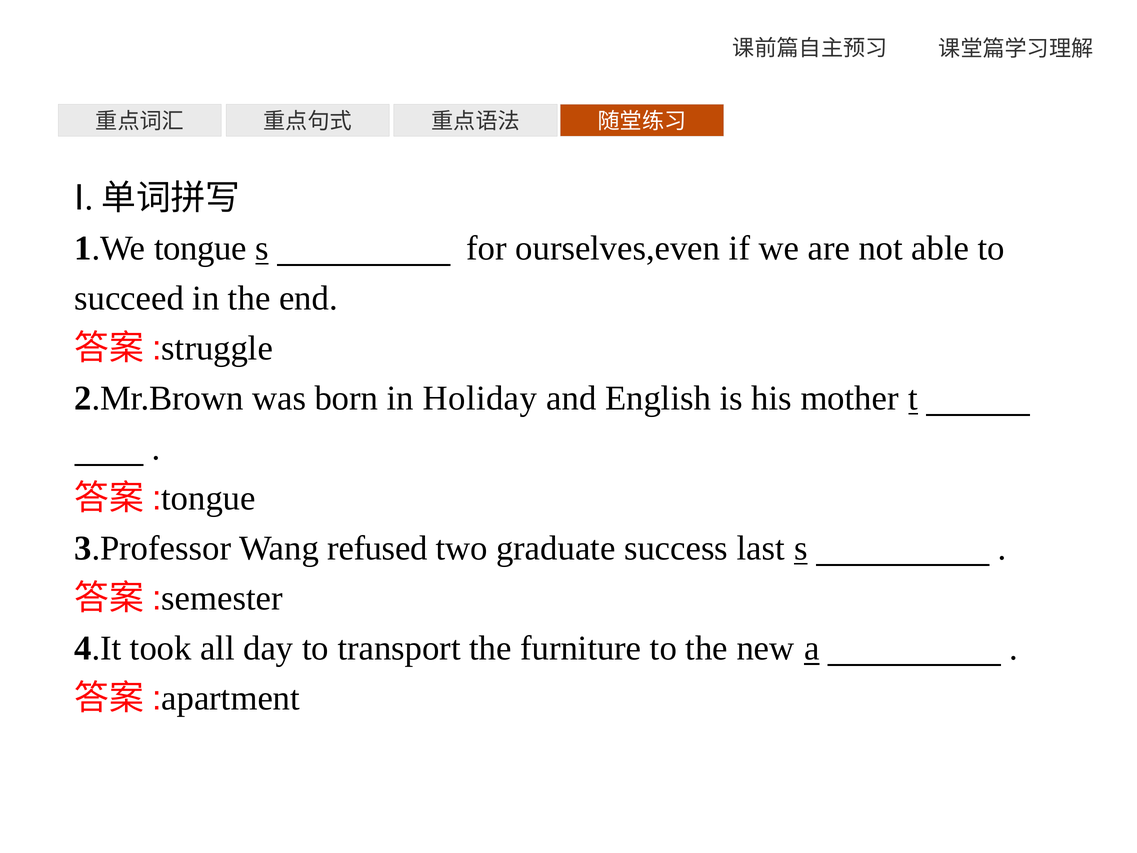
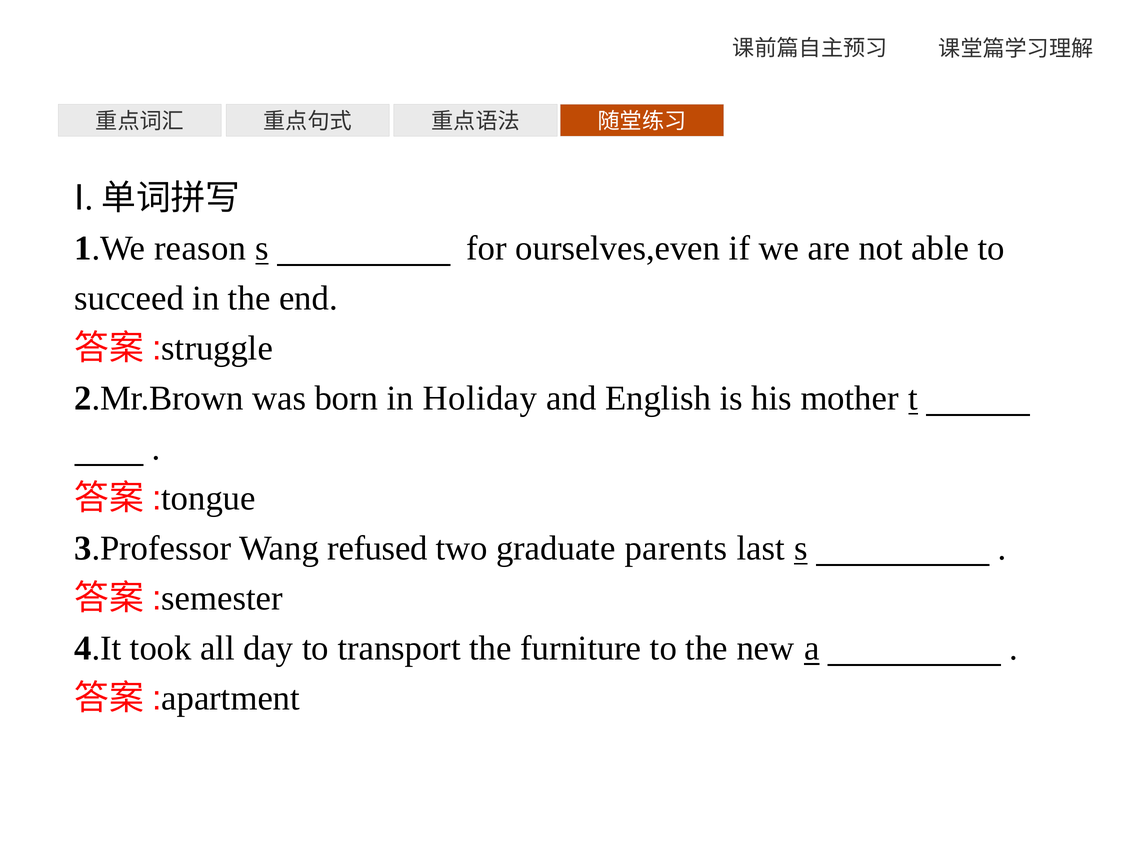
tongue: tongue -> reason (200, 248)
success: success -> parents (676, 548)
